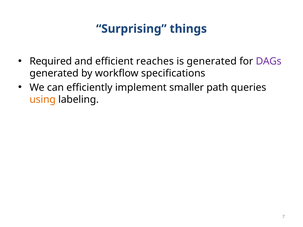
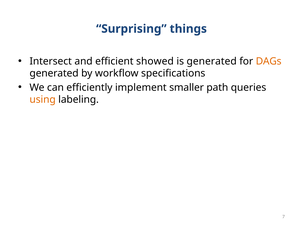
Required: Required -> Intersect (51, 61)
reaches: reaches -> showed (155, 61)
DAGs colour: purple -> orange (269, 61)
